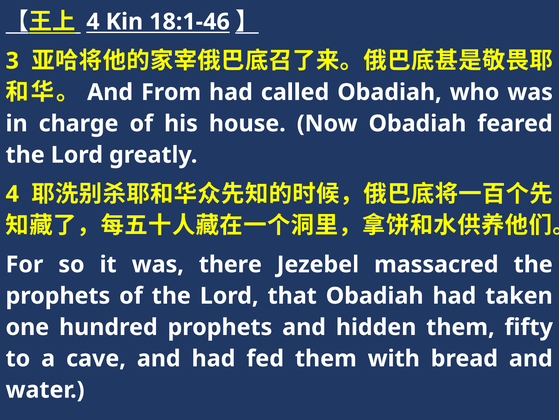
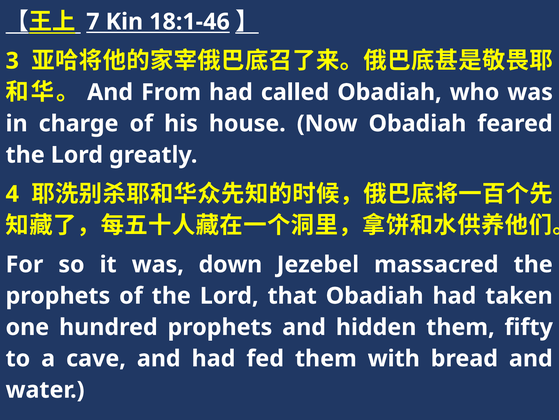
4: 4 -> 7 (93, 22)
there: there -> down (230, 264)
